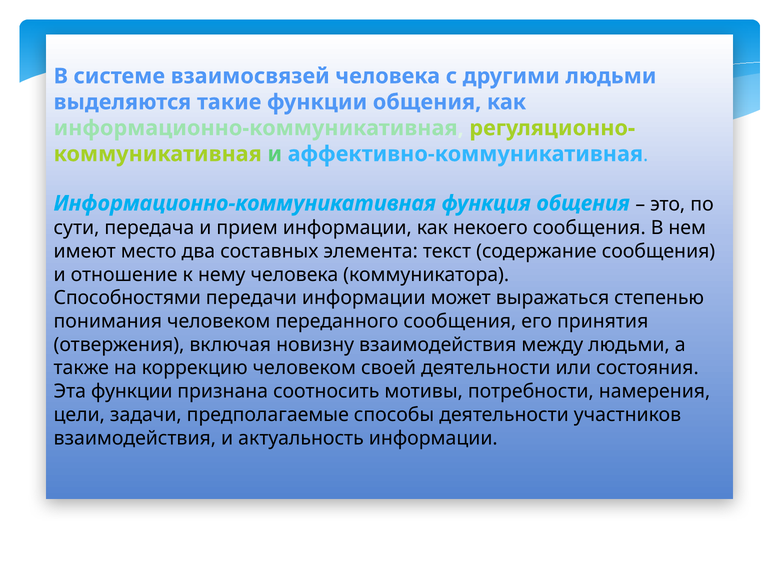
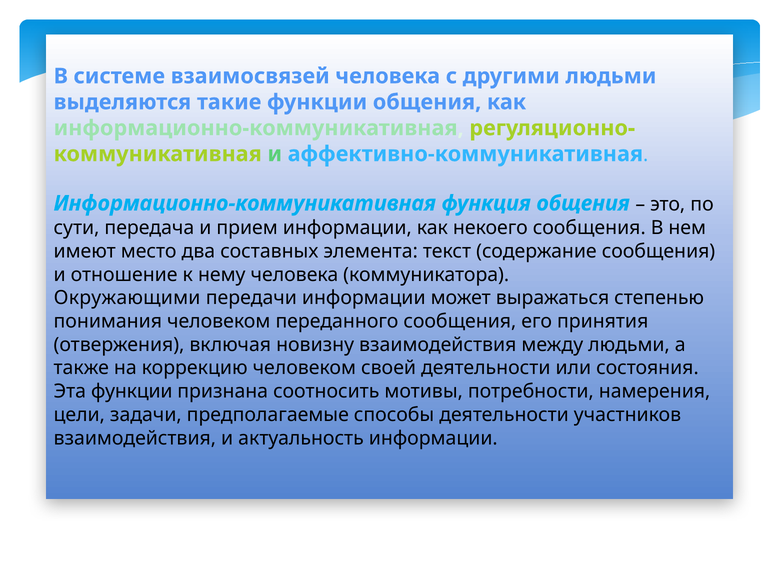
Способностями: Способностями -> Окружающими (127, 298)
